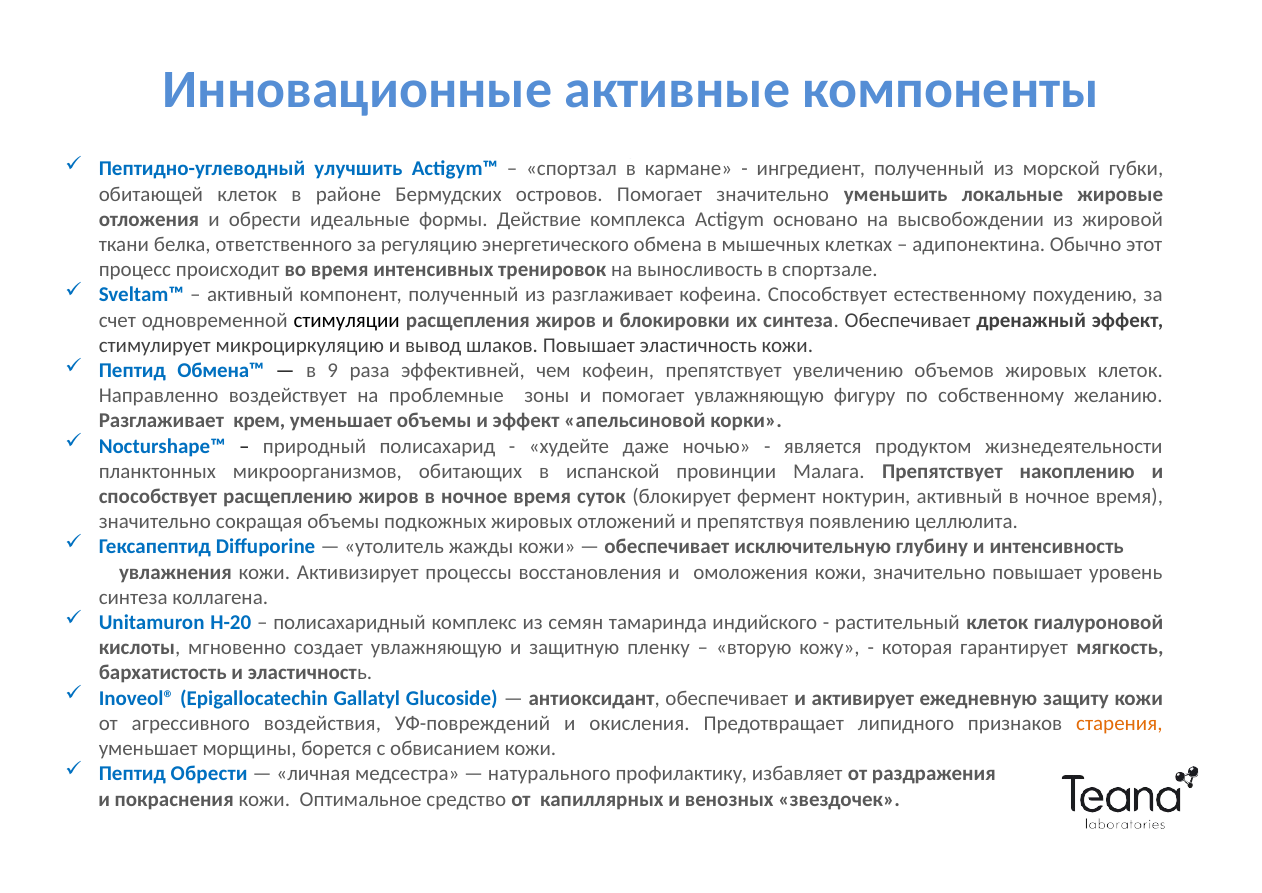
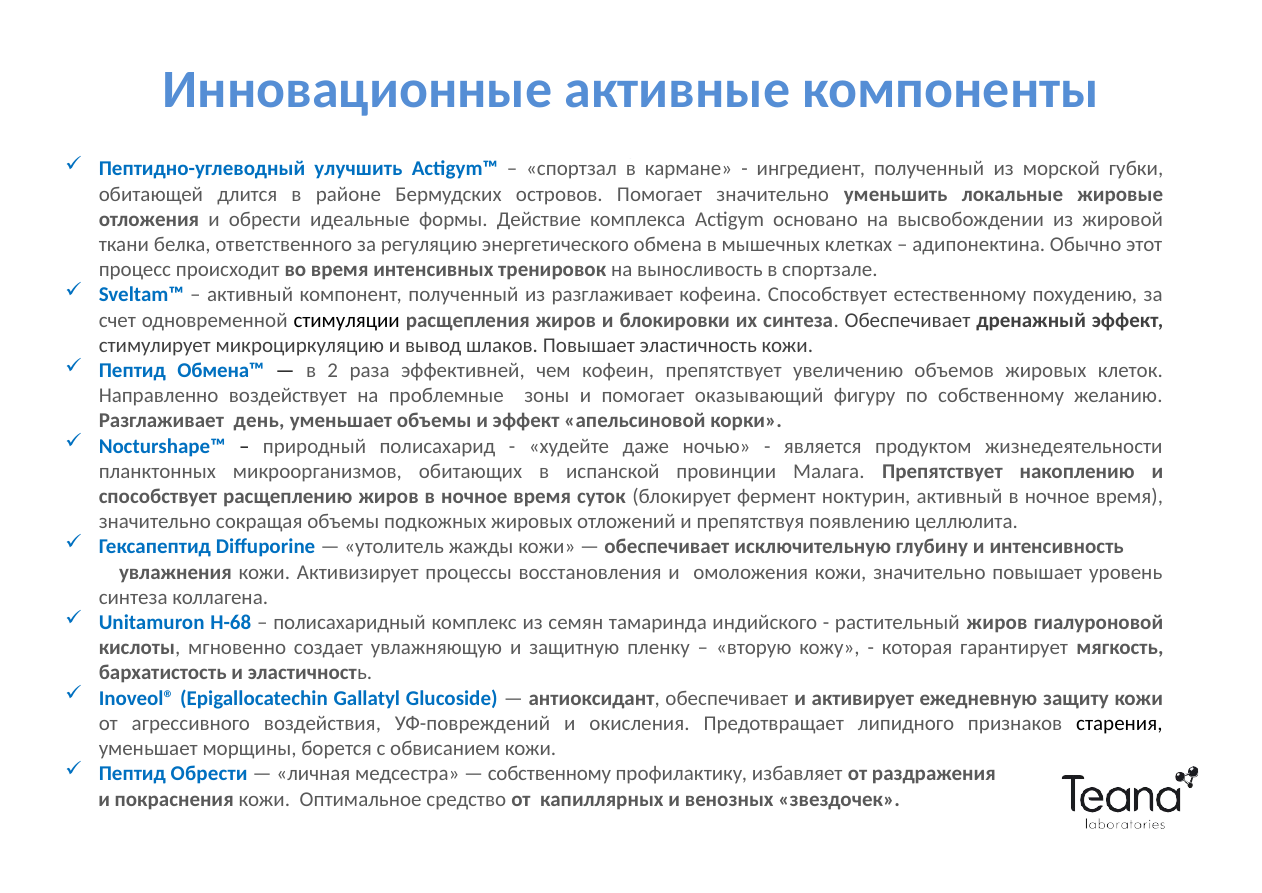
обитающей клеток: клеток -> длится (247, 194)
9: 9 -> 2 (333, 370)
помогает увлажняющую: увлажняющую -> оказывающий (759, 396)
крем: крем -> день (259, 421)
H-20: H-20 -> H-68 (231, 622)
растительный клеток: клеток -> жиров (997, 622)
старения colour: orange -> black (1119, 723)
натурального: натурального -> собственному (549, 773)
